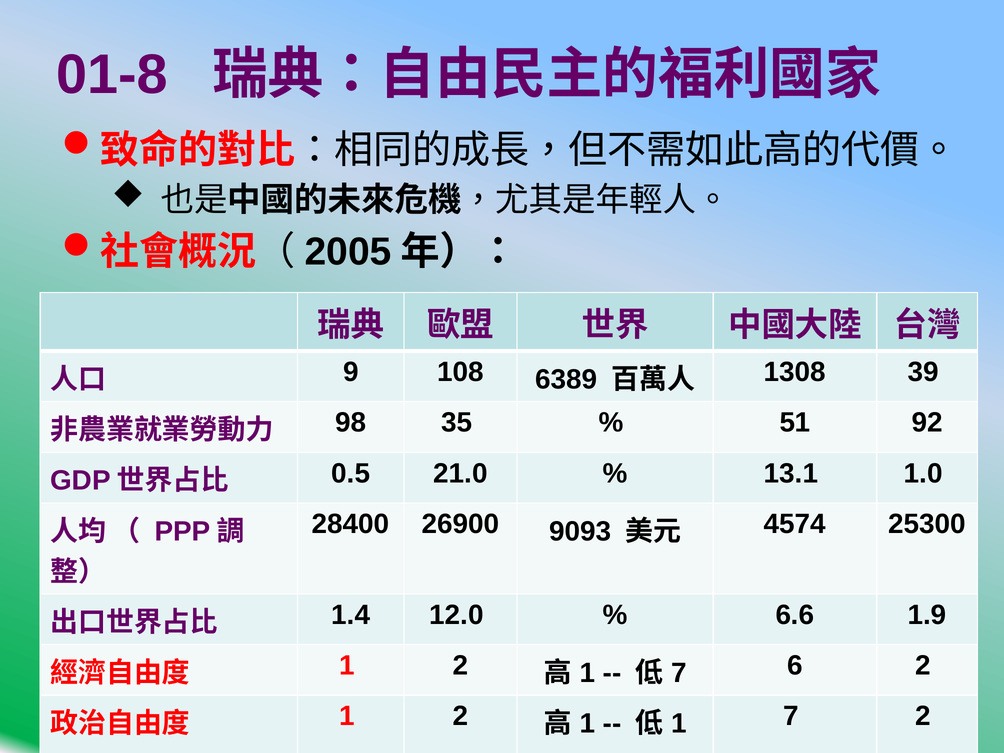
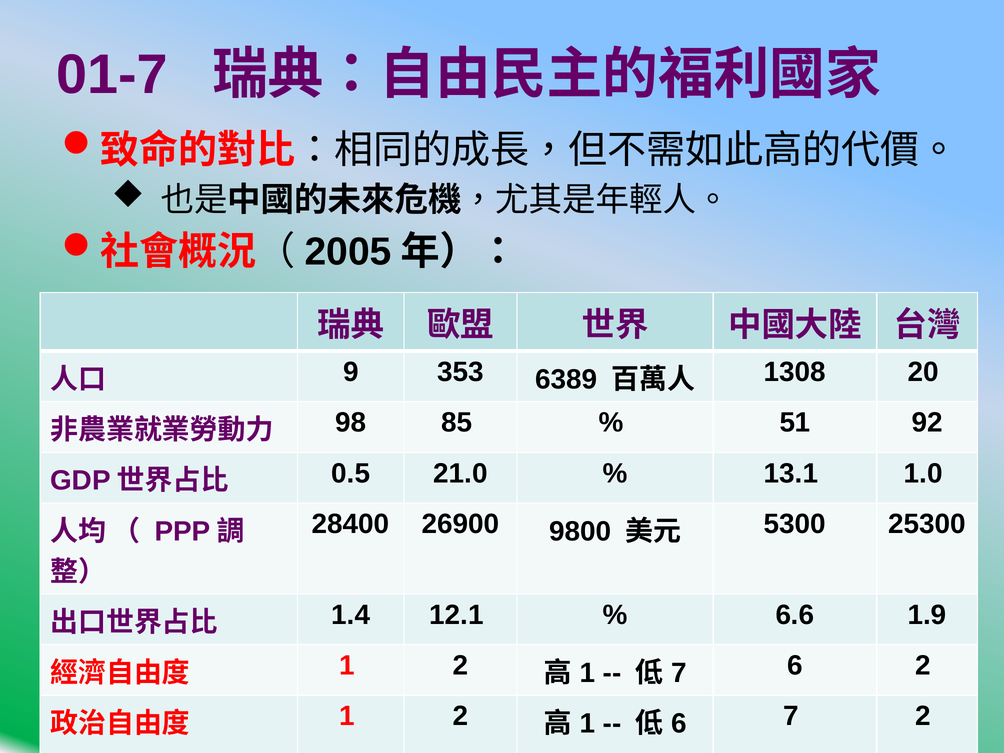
01-8: 01-8 -> 01-7 (112, 75)
108: 108 -> 353 (460, 372)
39: 39 -> 20 (923, 372)
35: 35 -> 85 (457, 423)
9093: 9093 -> 9800 (580, 531)
4574: 4574 -> 5300 (795, 524)
12.0: 12.0 -> 12.1 (457, 615)
1: 1 -> 6 (679, 723)
